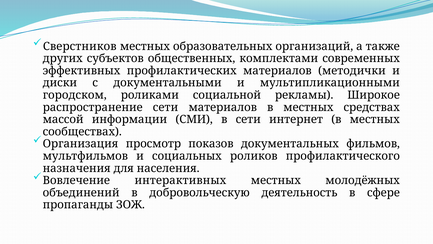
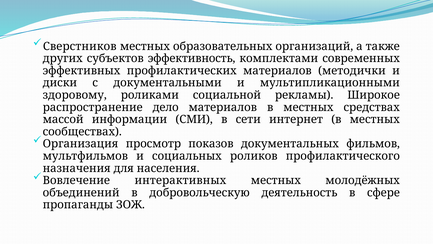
общественных: общественных -> эффективность (192, 58)
городском: городском -> здоровому (75, 95)
распространение сети: сети -> дело (166, 107)
